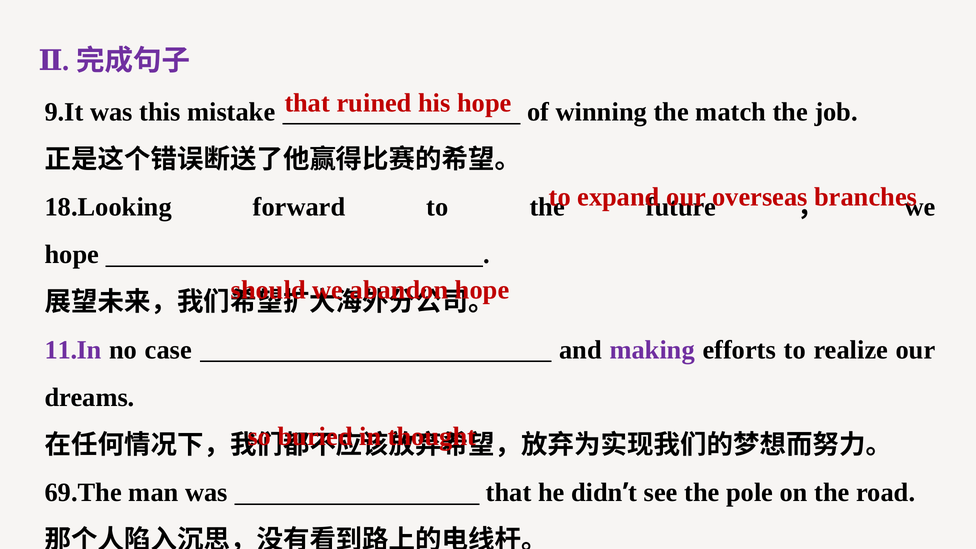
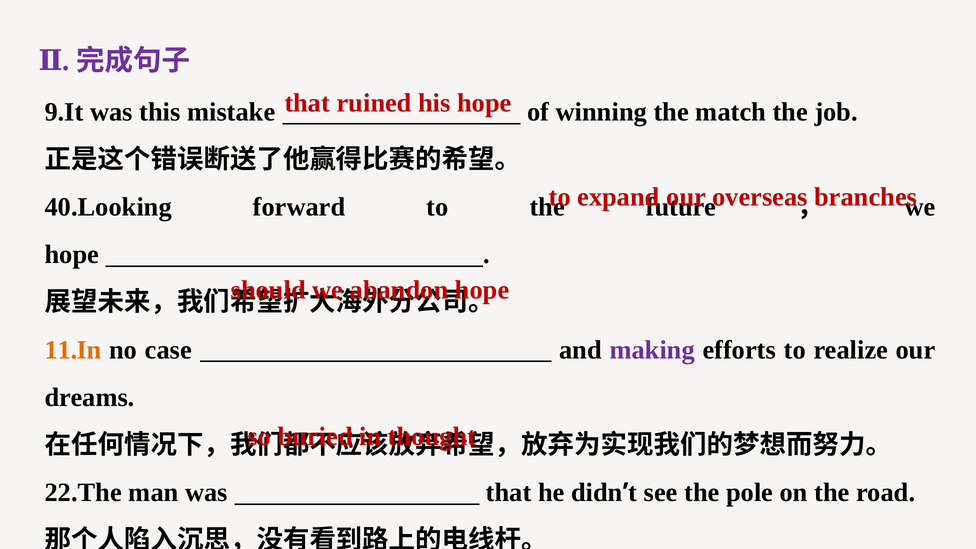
18.Looking: 18.Looking -> 40.Looking (108, 207)
11.In colour: purple -> orange (73, 350)
69.The: 69.The -> 22.The (83, 493)
